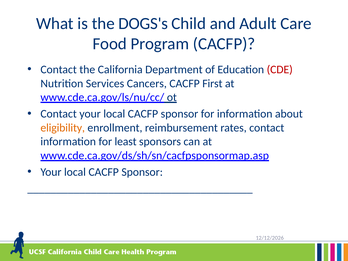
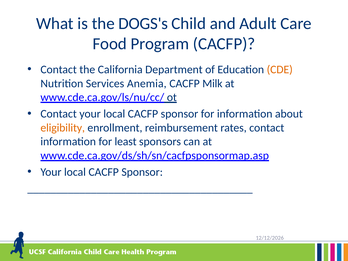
CDE colour: red -> orange (280, 70)
Cancers: Cancers -> Anemia (147, 83)
First: First -> Milk (212, 83)
